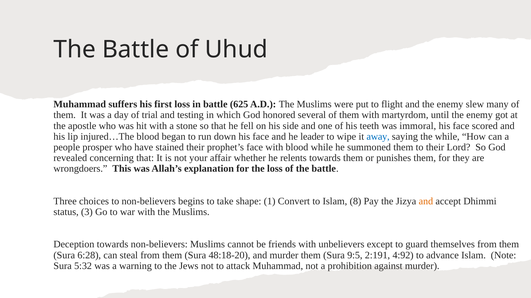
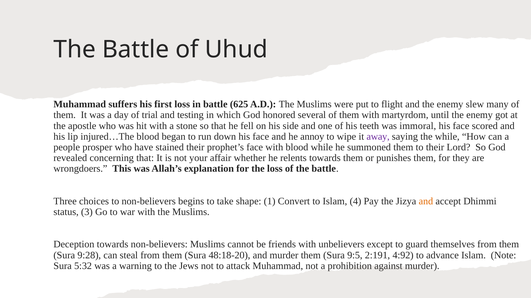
leader: leader -> annoy (312, 137)
away colour: blue -> purple (378, 137)
8: 8 -> 4 (355, 202)
6:28: 6:28 -> 9:28 (89, 256)
